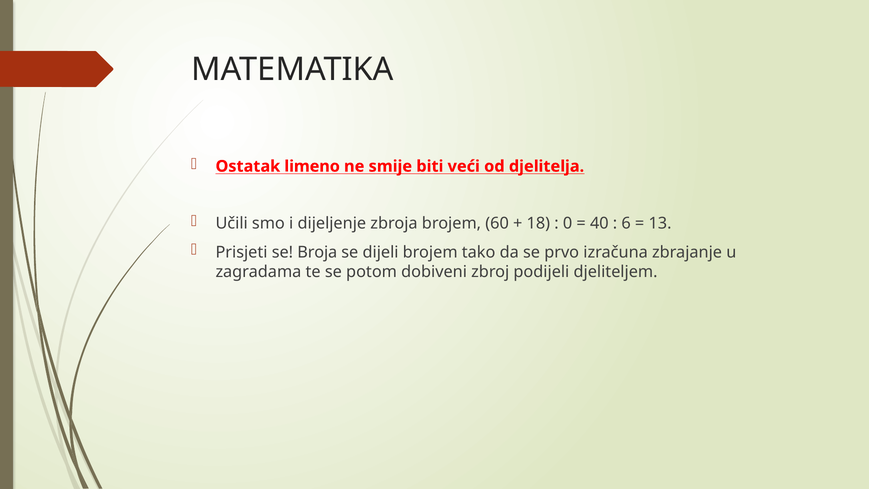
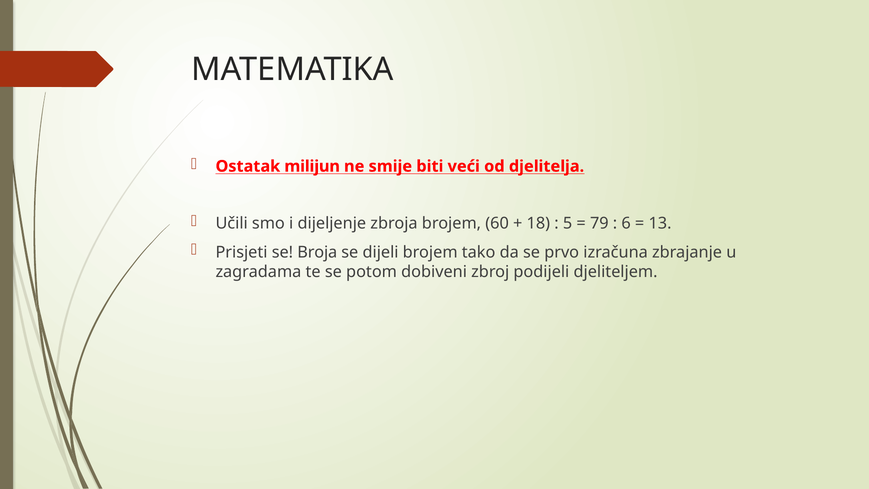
limeno: limeno -> milijun (312, 166)
0: 0 -> 5 (568, 223)
40: 40 -> 79 (599, 223)
